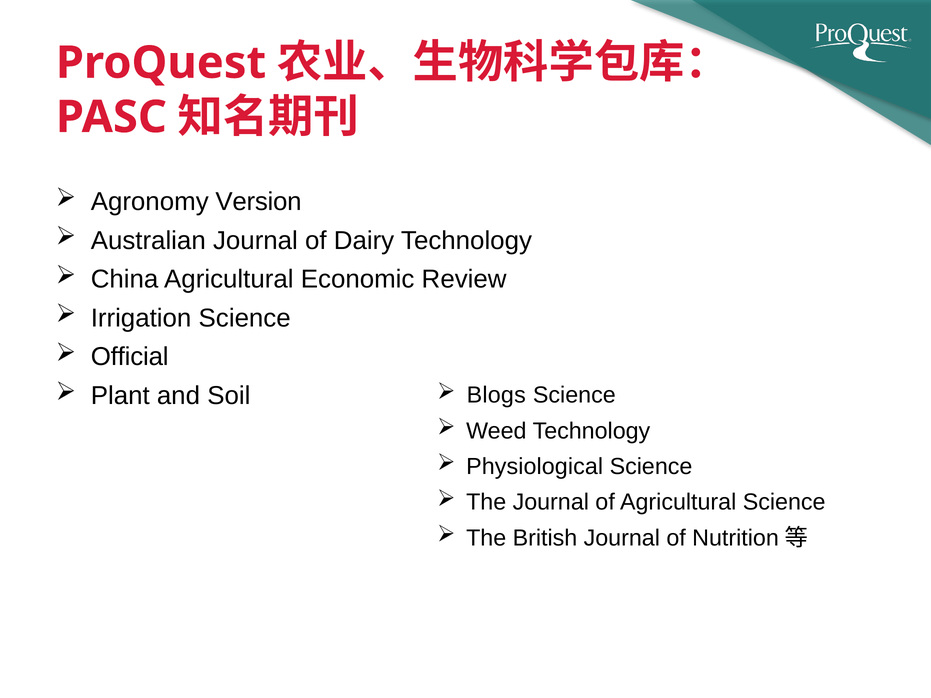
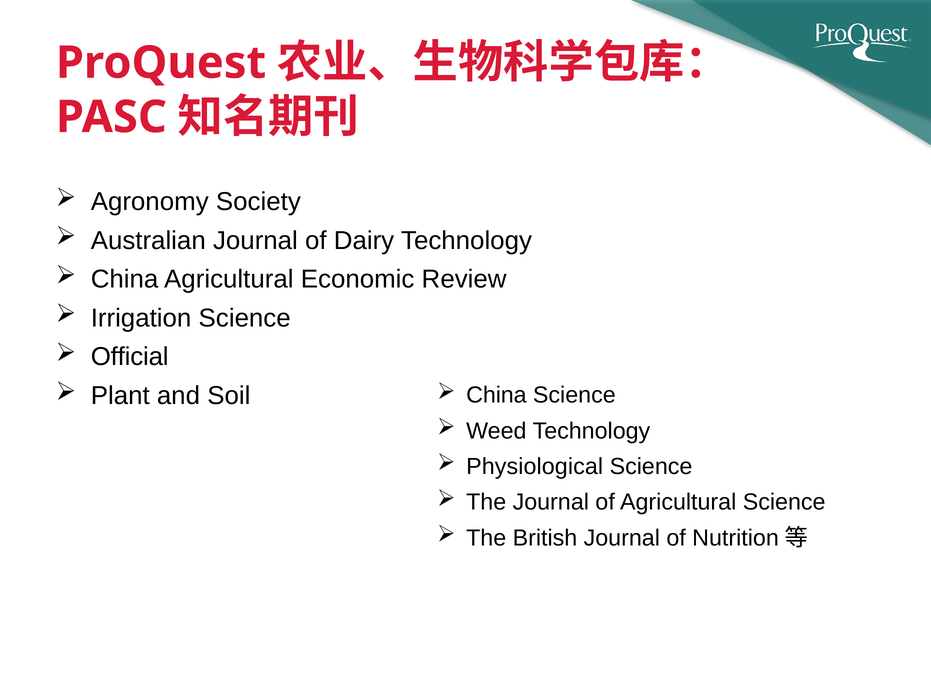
Version: Version -> Society (258, 202)
Blogs: Blogs -> China (496, 395)
